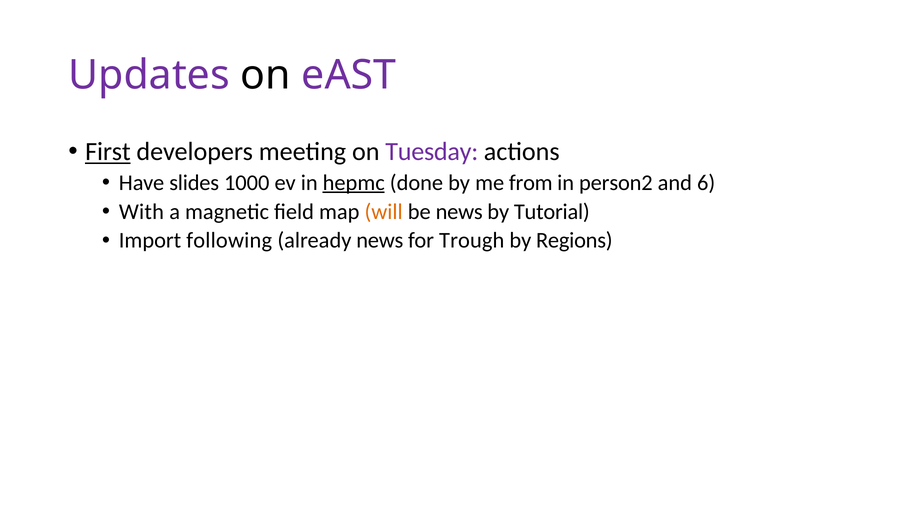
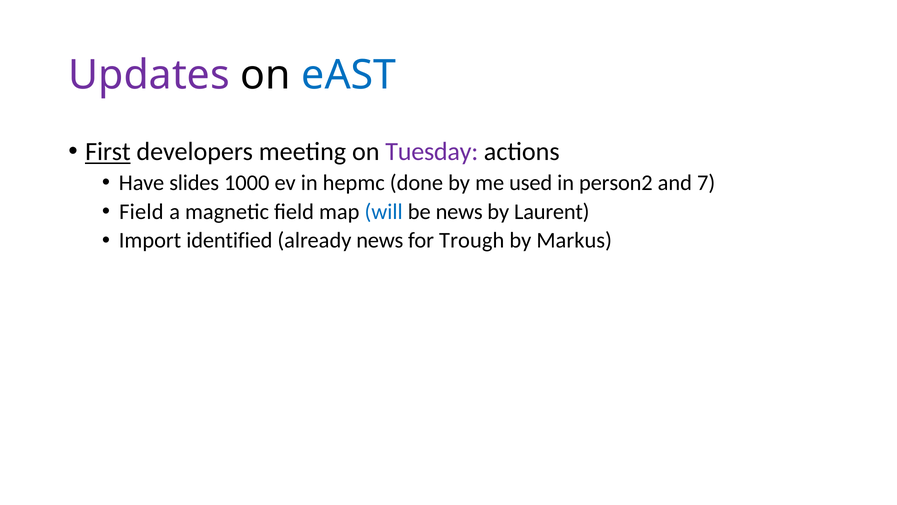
eAST colour: purple -> blue (349, 75)
hepmc underline: present -> none (354, 183)
from: from -> used (531, 183)
6: 6 -> 7 (706, 183)
With: With -> Field (141, 211)
will colour: orange -> blue (384, 211)
Tutorial: Tutorial -> Laurent (552, 211)
following: following -> identified (229, 240)
Regions: Regions -> Markus (574, 240)
